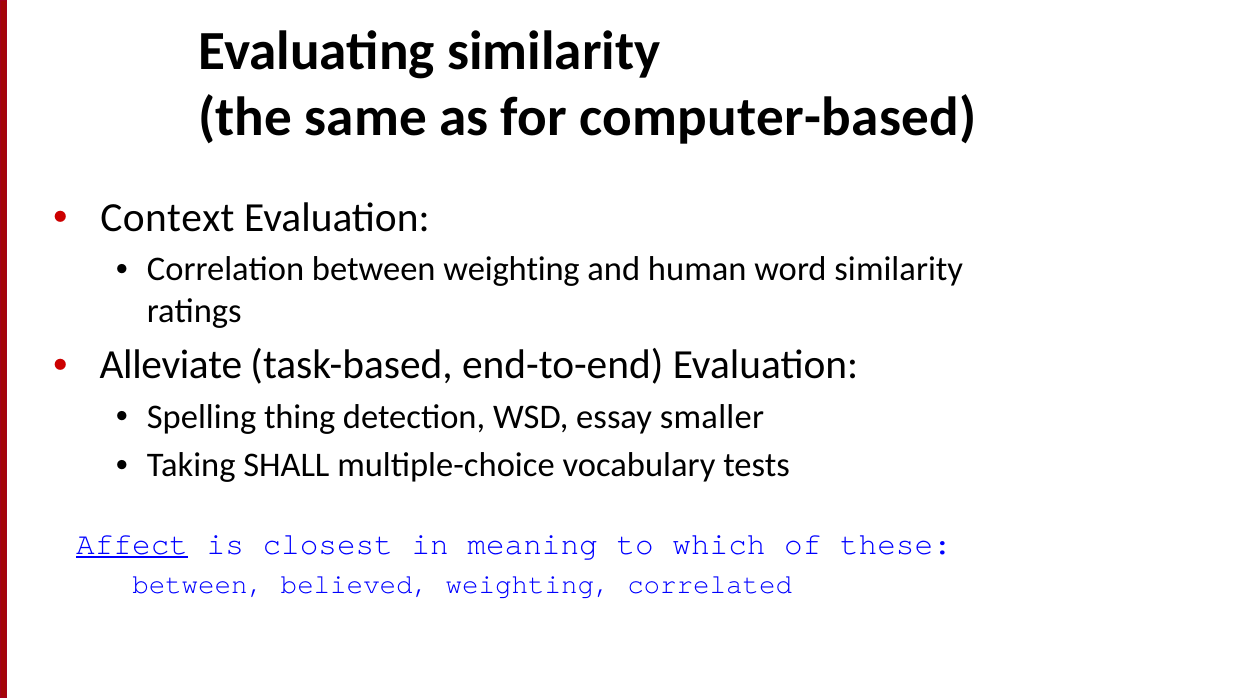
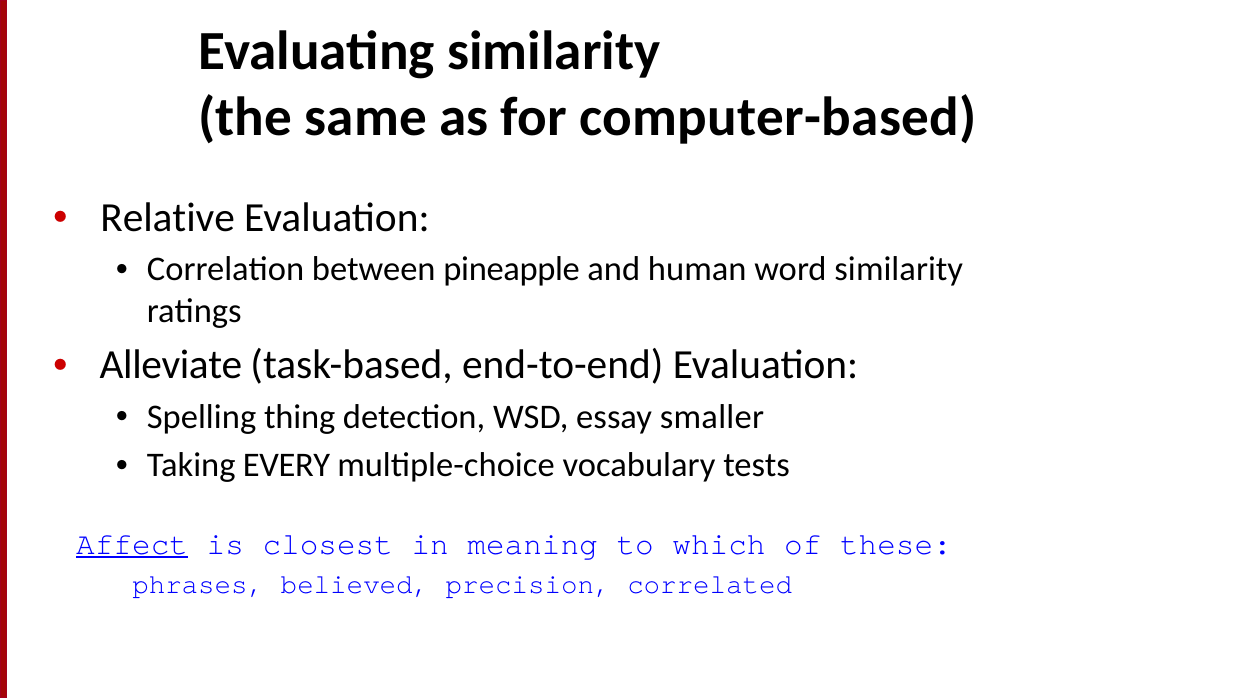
Context: Context -> Relative (168, 218)
between weighting: weighting -> pineapple (512, 270)
SHALL: SHALL -> EVERY (287, 466)
between: between -> phrases (198, 585)
believed weighting: weighting -> precision (528, 585)
